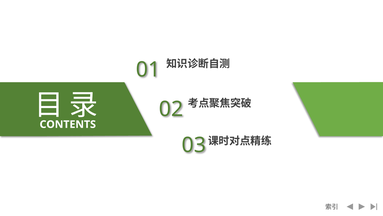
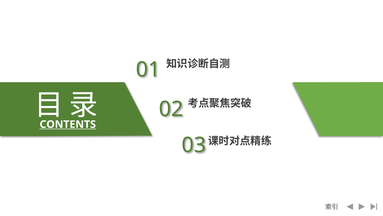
CONTENTS underline: none -> present (68, 124)
